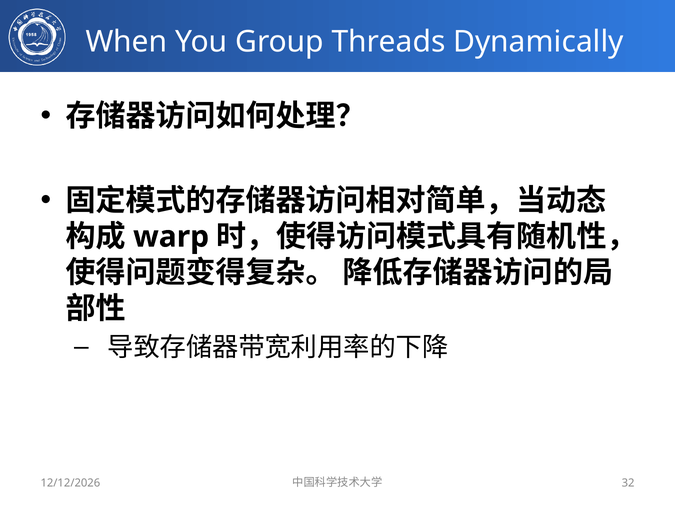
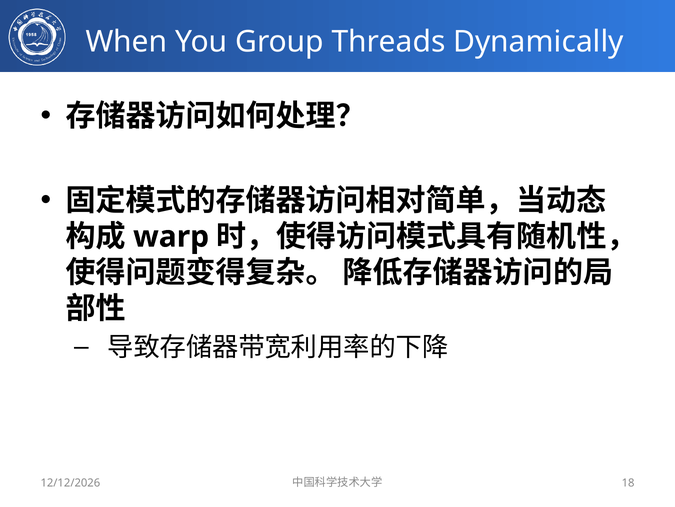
32: 32 -> 18 (628, 483)
